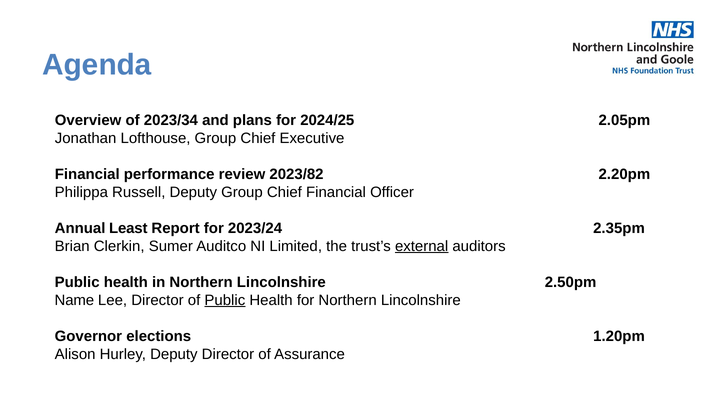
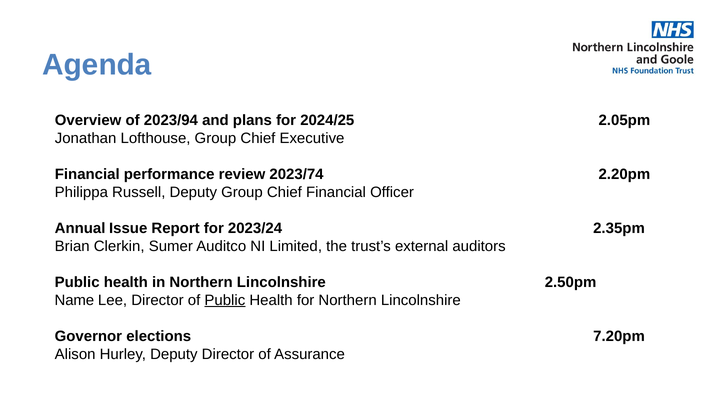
2023/34: 2023/34 -> 2023/94 (171, 120)
2023/82: 2023/82 -> 2023/74 (297, 174)
Least: Least -> Issue (128, 228)
external underline: present -> none (422, 246)
1.20pm: 1.20pm -> 7.20pm (619, 336)
